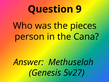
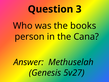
9: 9 -> 3 (79, 9)
pieces: pieces -> books (83, 26)
